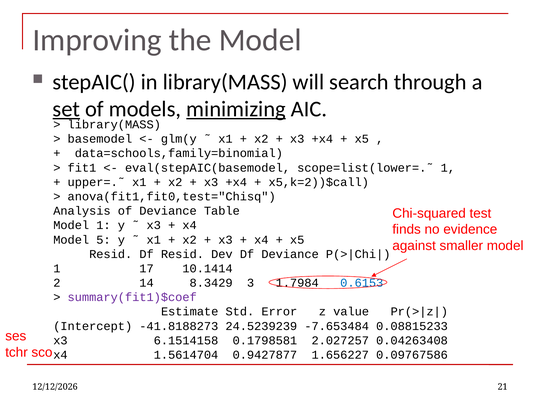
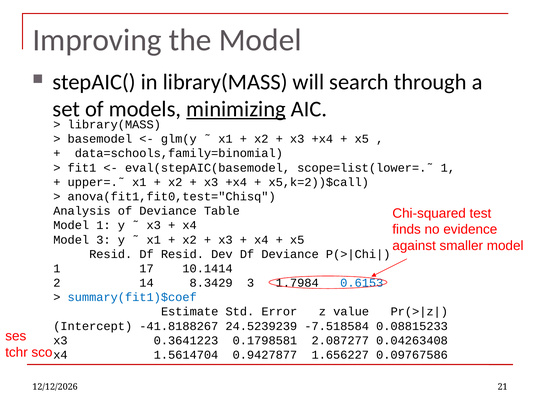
set underline: present -> none (66, 109)
Model 5: 5 -> 3 (103, 240)
summary(fit1)$coef colour: purple -> blue (132, 297)
-41.8188273: -41.8188273 -> -41.8188267 (179, 326)
-7.653484: -7.653484 -> -7.518584 (337, 326)
6.1514158: 6.1514158 -> 0.3641223 (186, 340)
2.027257: 2.027257 -> 2.087277 (340, 340)
